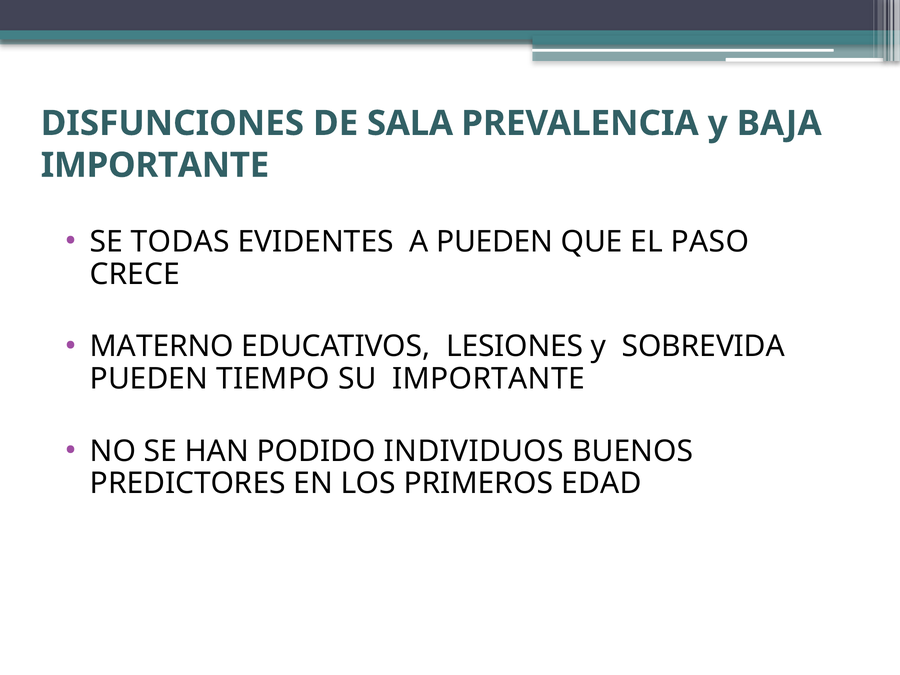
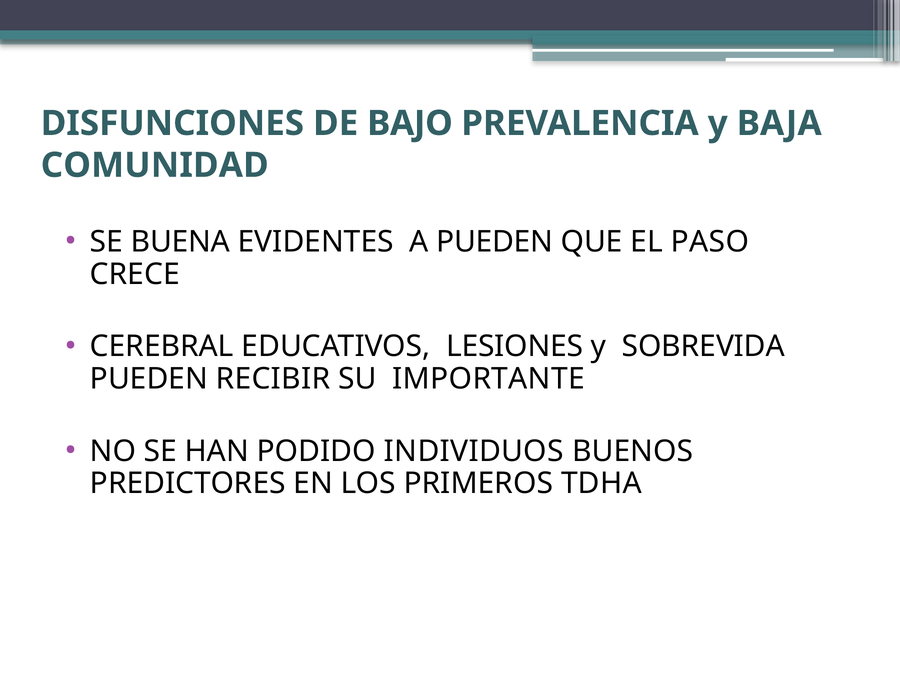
SALA: SALA -> BAJO (410, 123)
IMPORTANTE: IMPORTANTE -> COMUNIDAD (155, 165)
TODAS: TODAS -> BUENA (180, 242)
MATERNO: MATERNO -> CEREBRAL (162, 347)
TIEMPO: TIEMPO -> RECIBIR (273, 379)
EDAD: EDAD -> TDHA (601, 484)
